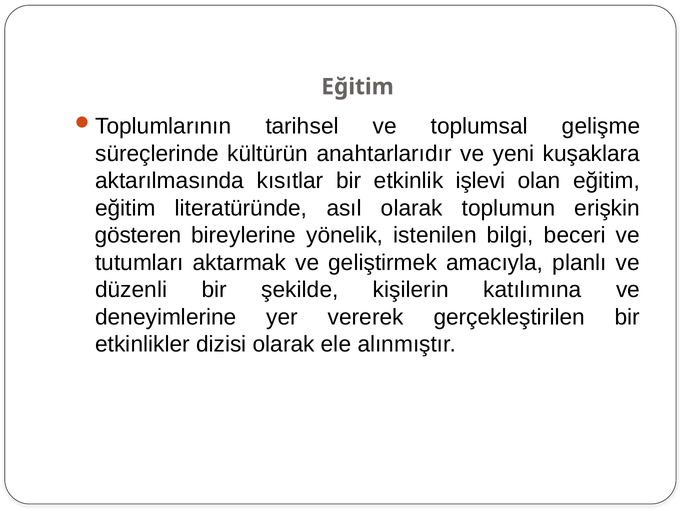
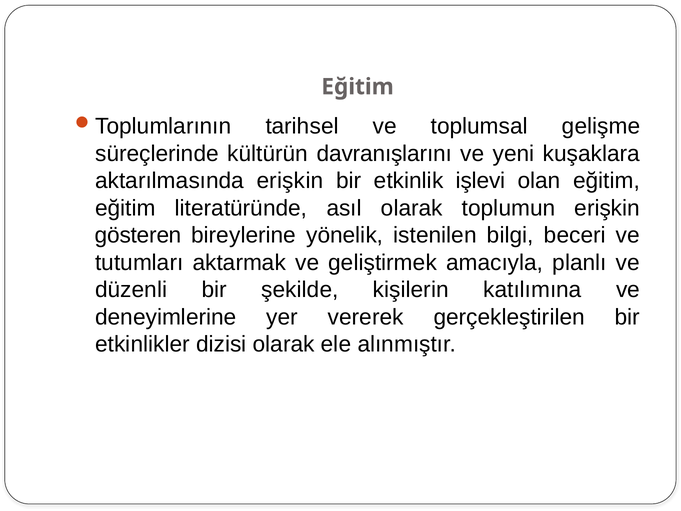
anahtarlarıdır: anahtarlarıdır -> davranışlarını (384, 154)
aktarılmasında kısıtlar: kısıtlar -> erişkin (290, 181)
